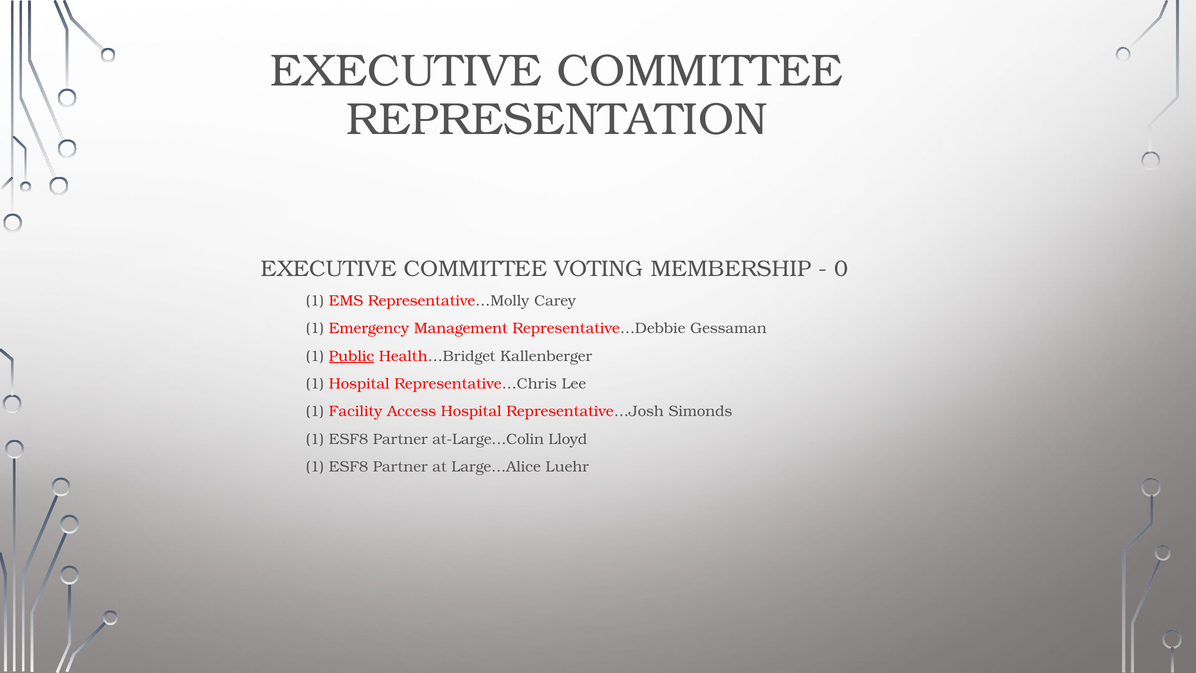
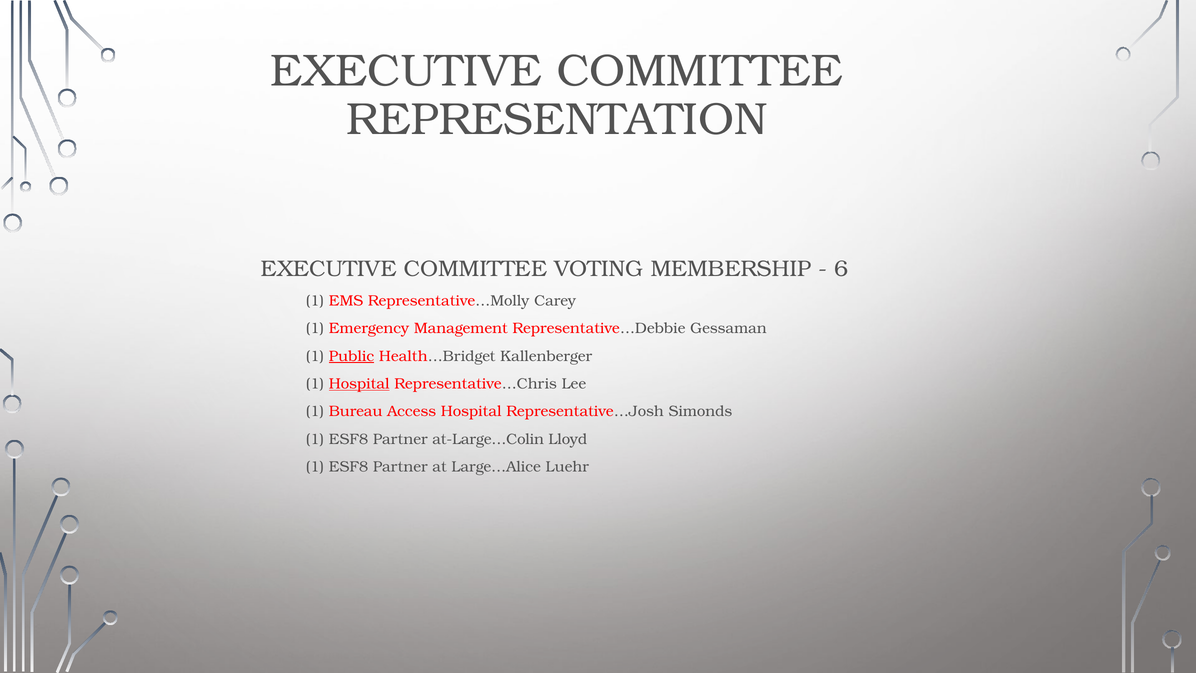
0: 0 -> 6 (841, 269)
Hospital underline: none -> present (359, 384)
Facility: Facility -> Bureau (356, 411)
